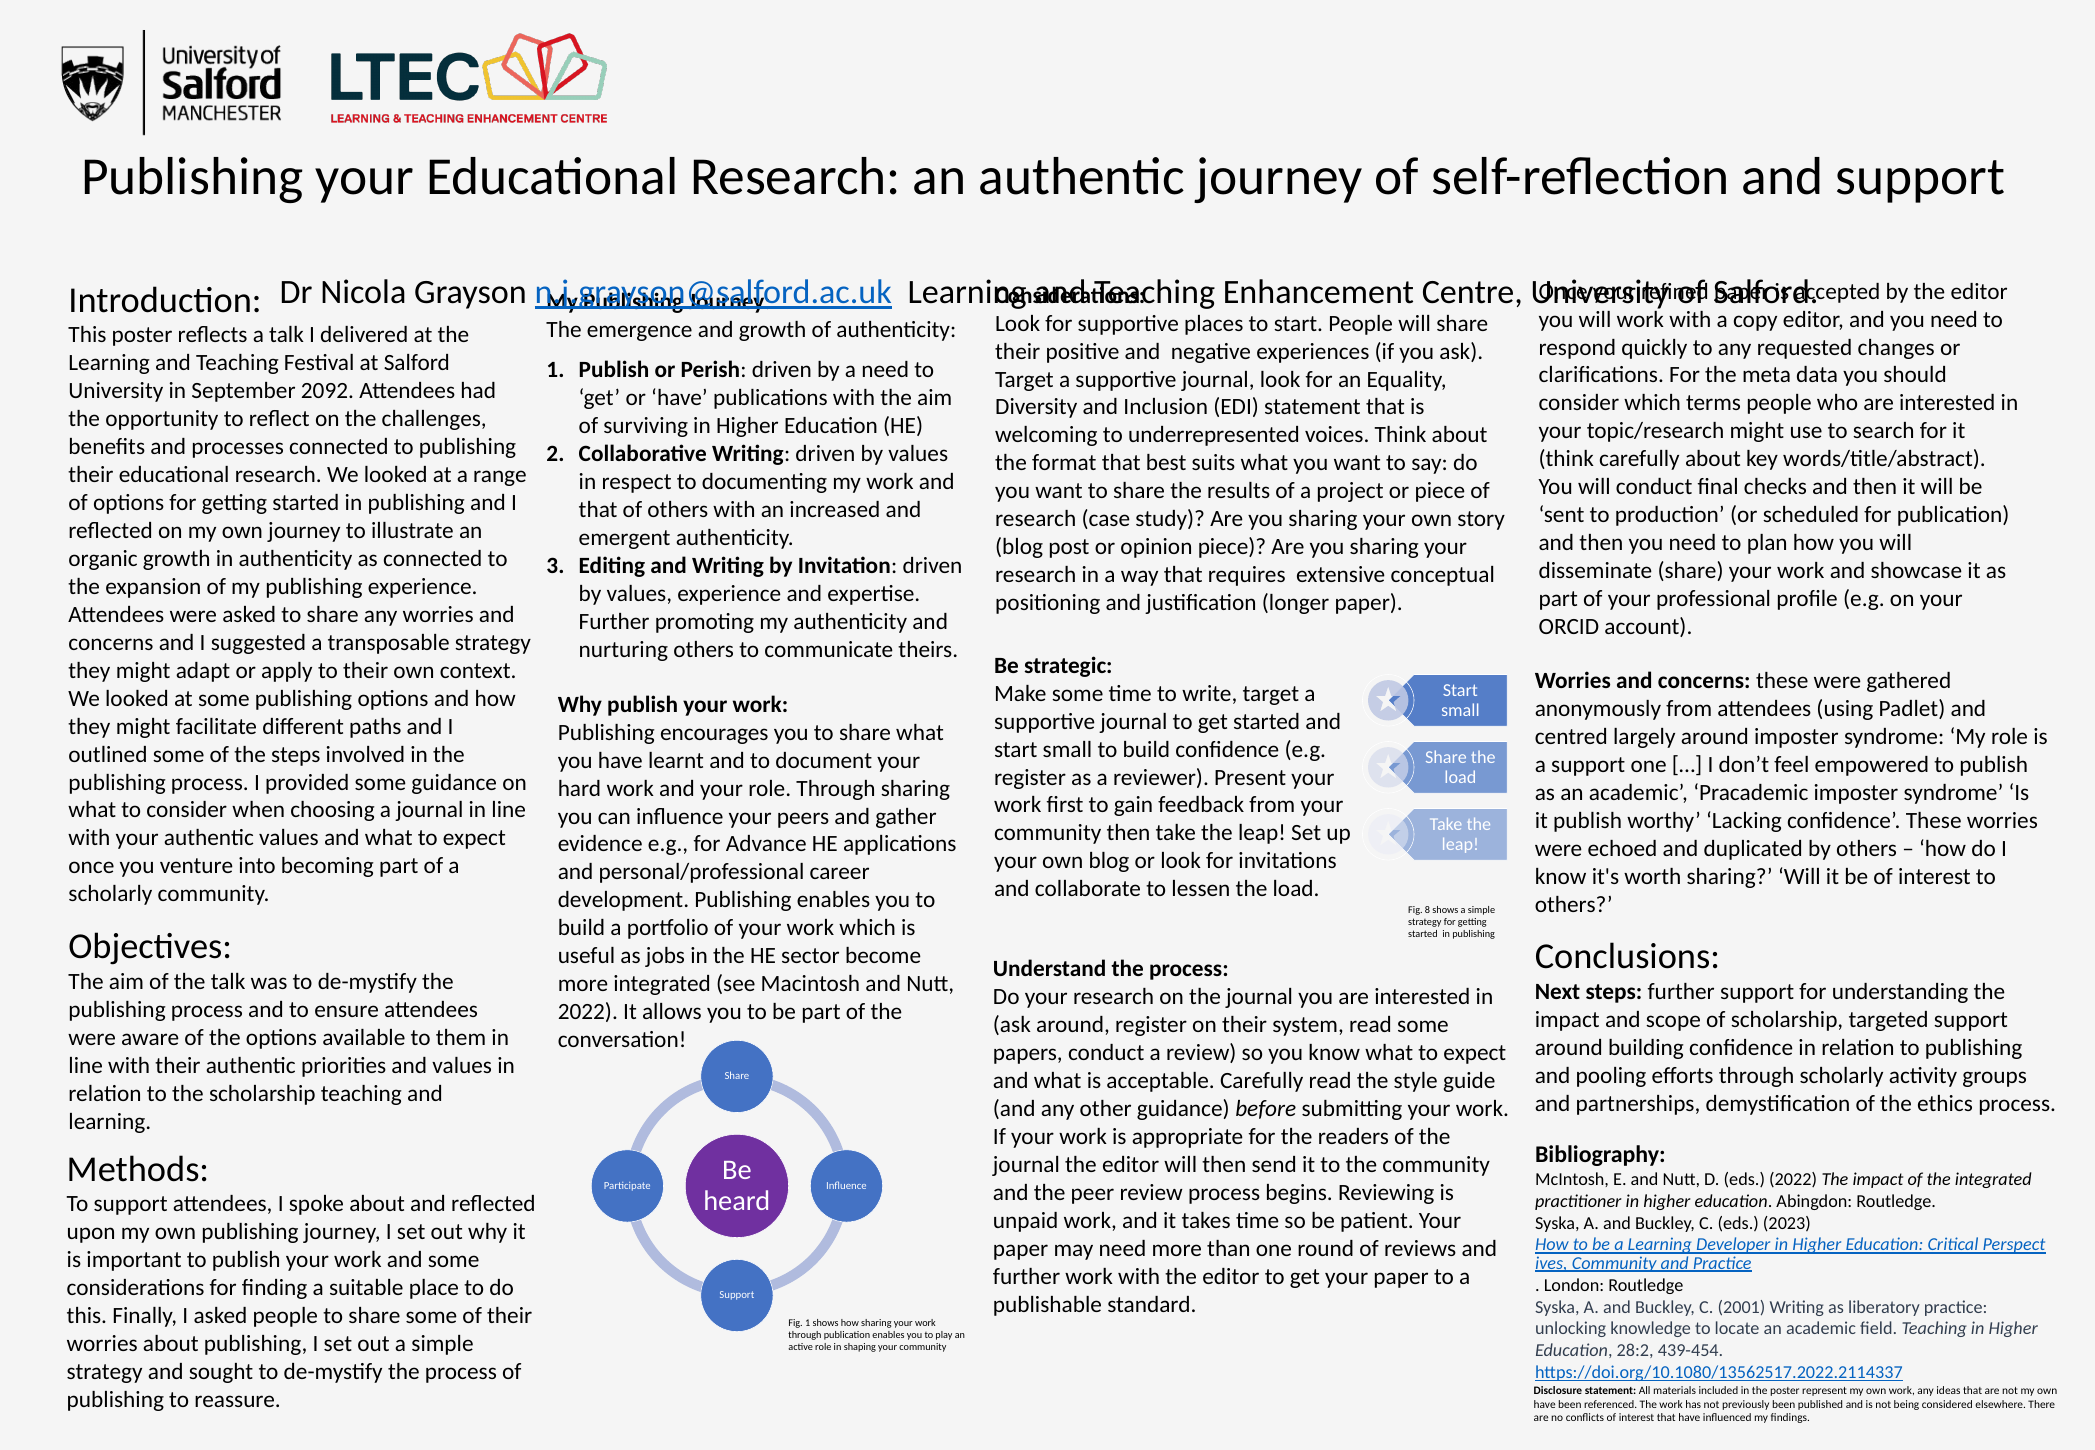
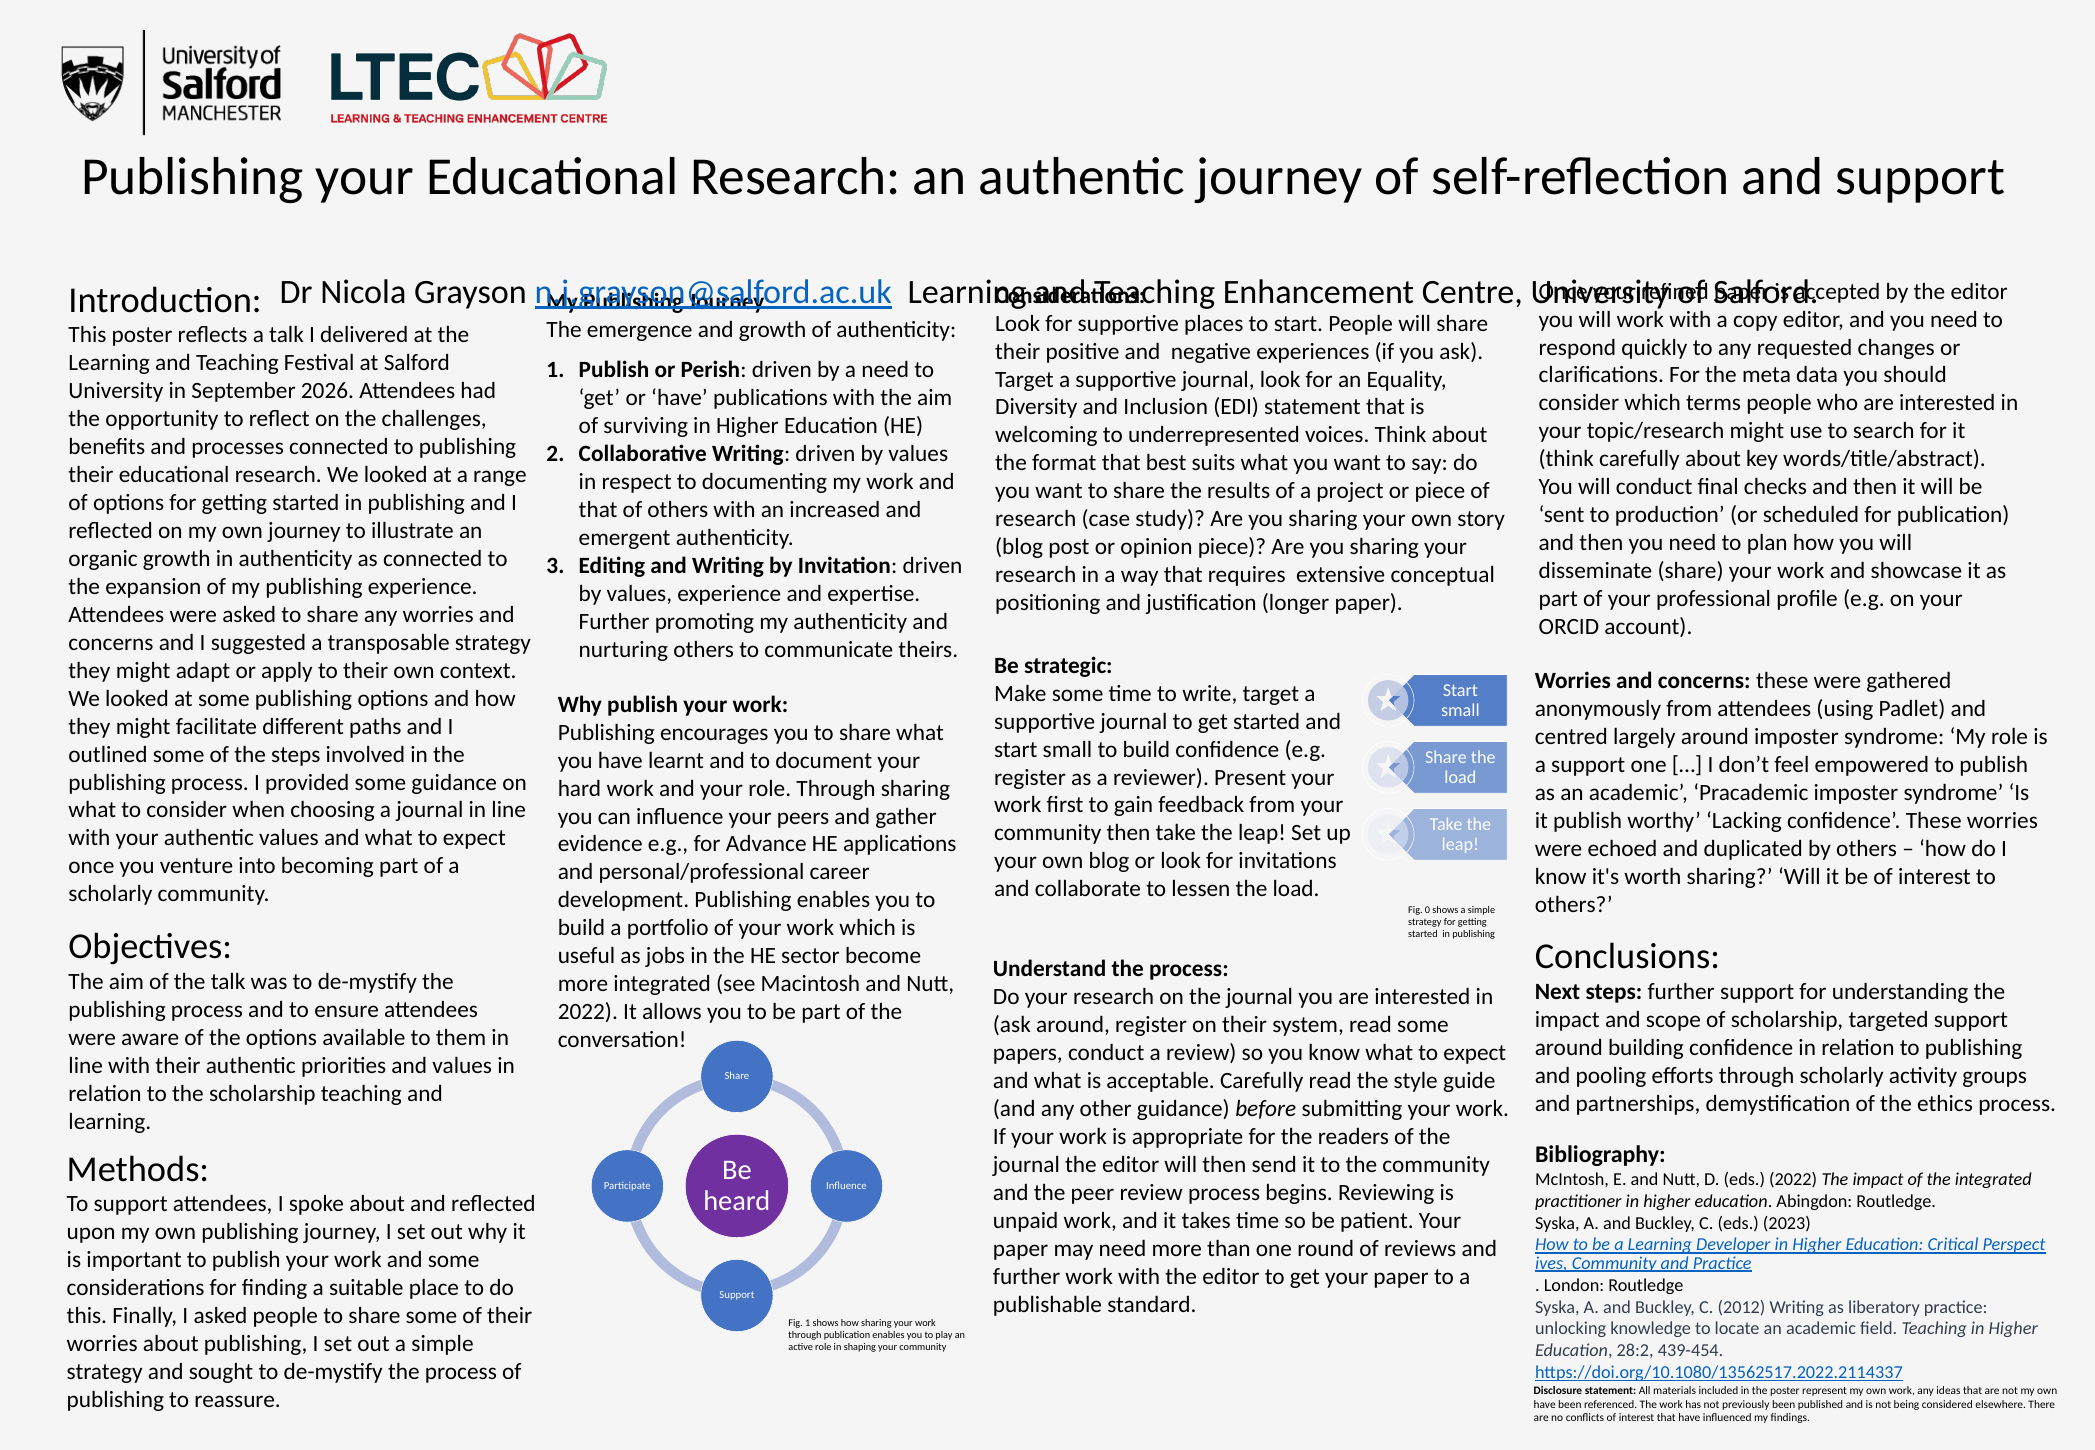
2092: 2092 -> 2026 (327, 391)
8: 8 -> 0 (1428, 910)
2001: 2001 -> 2012 (1741, 1307)
